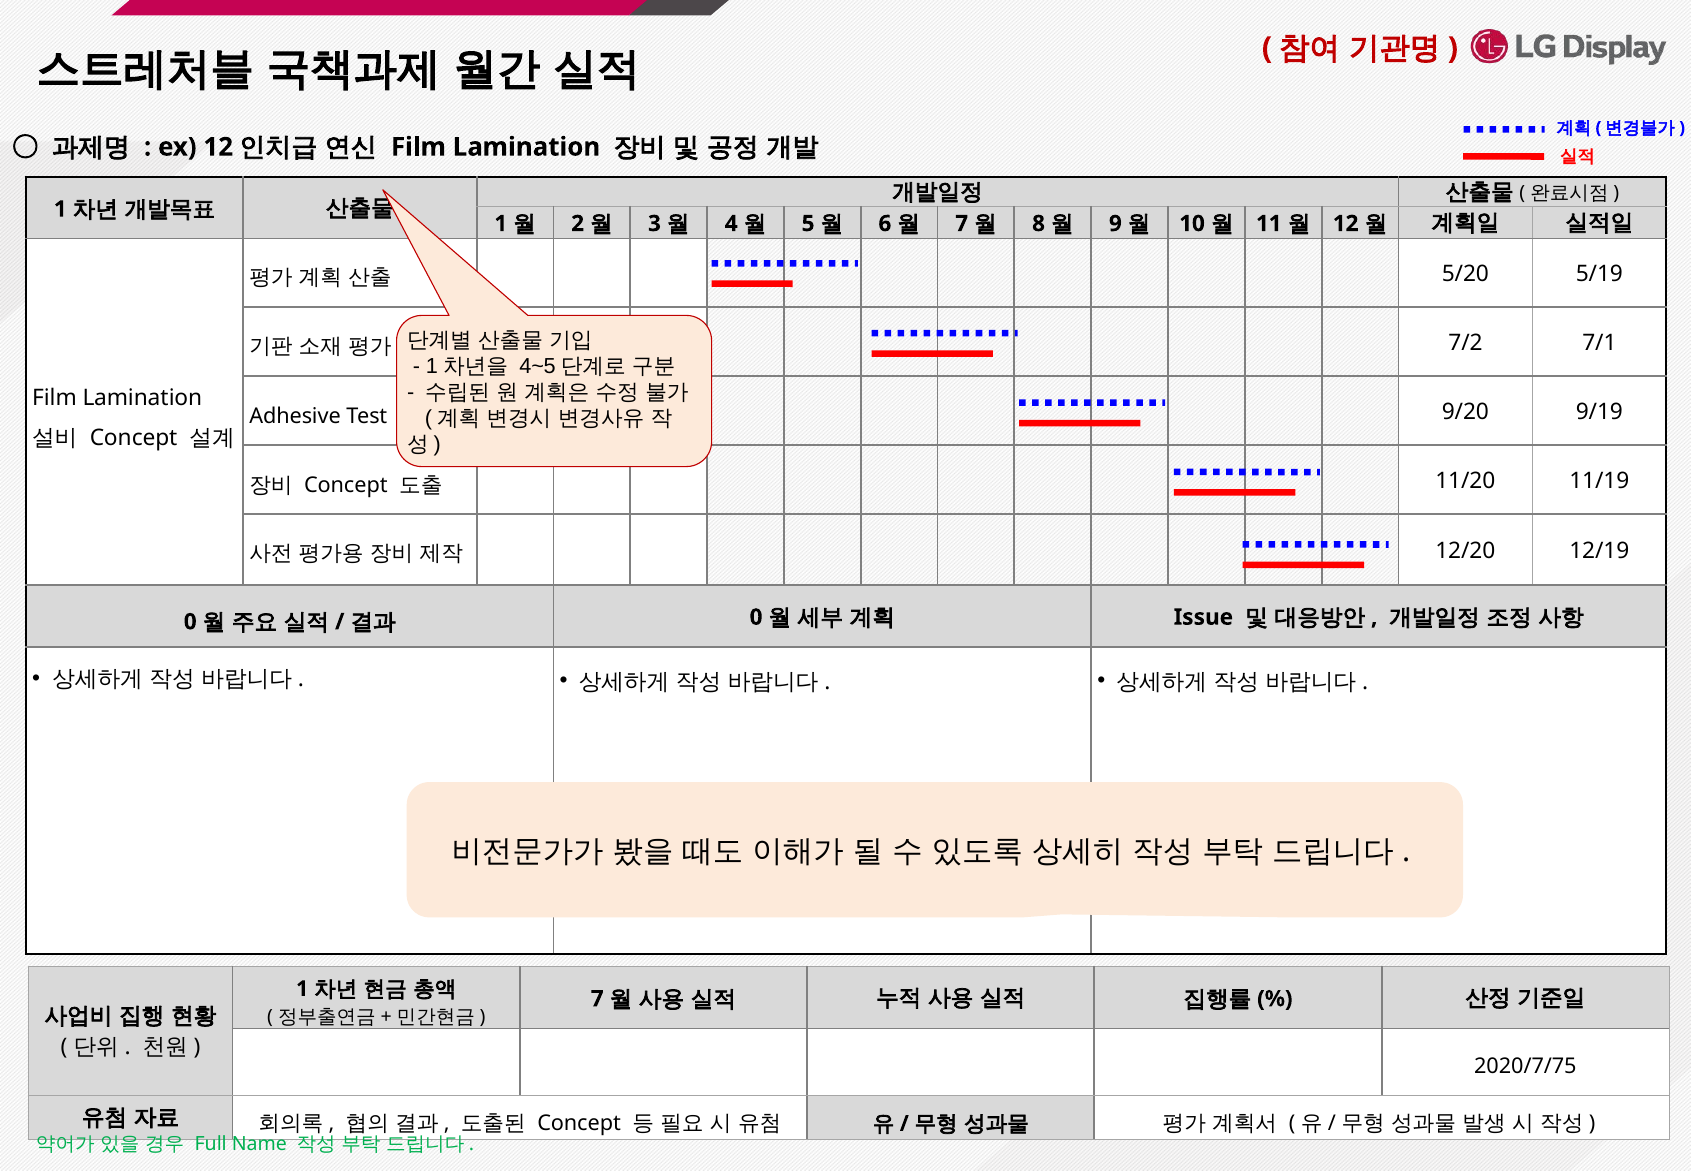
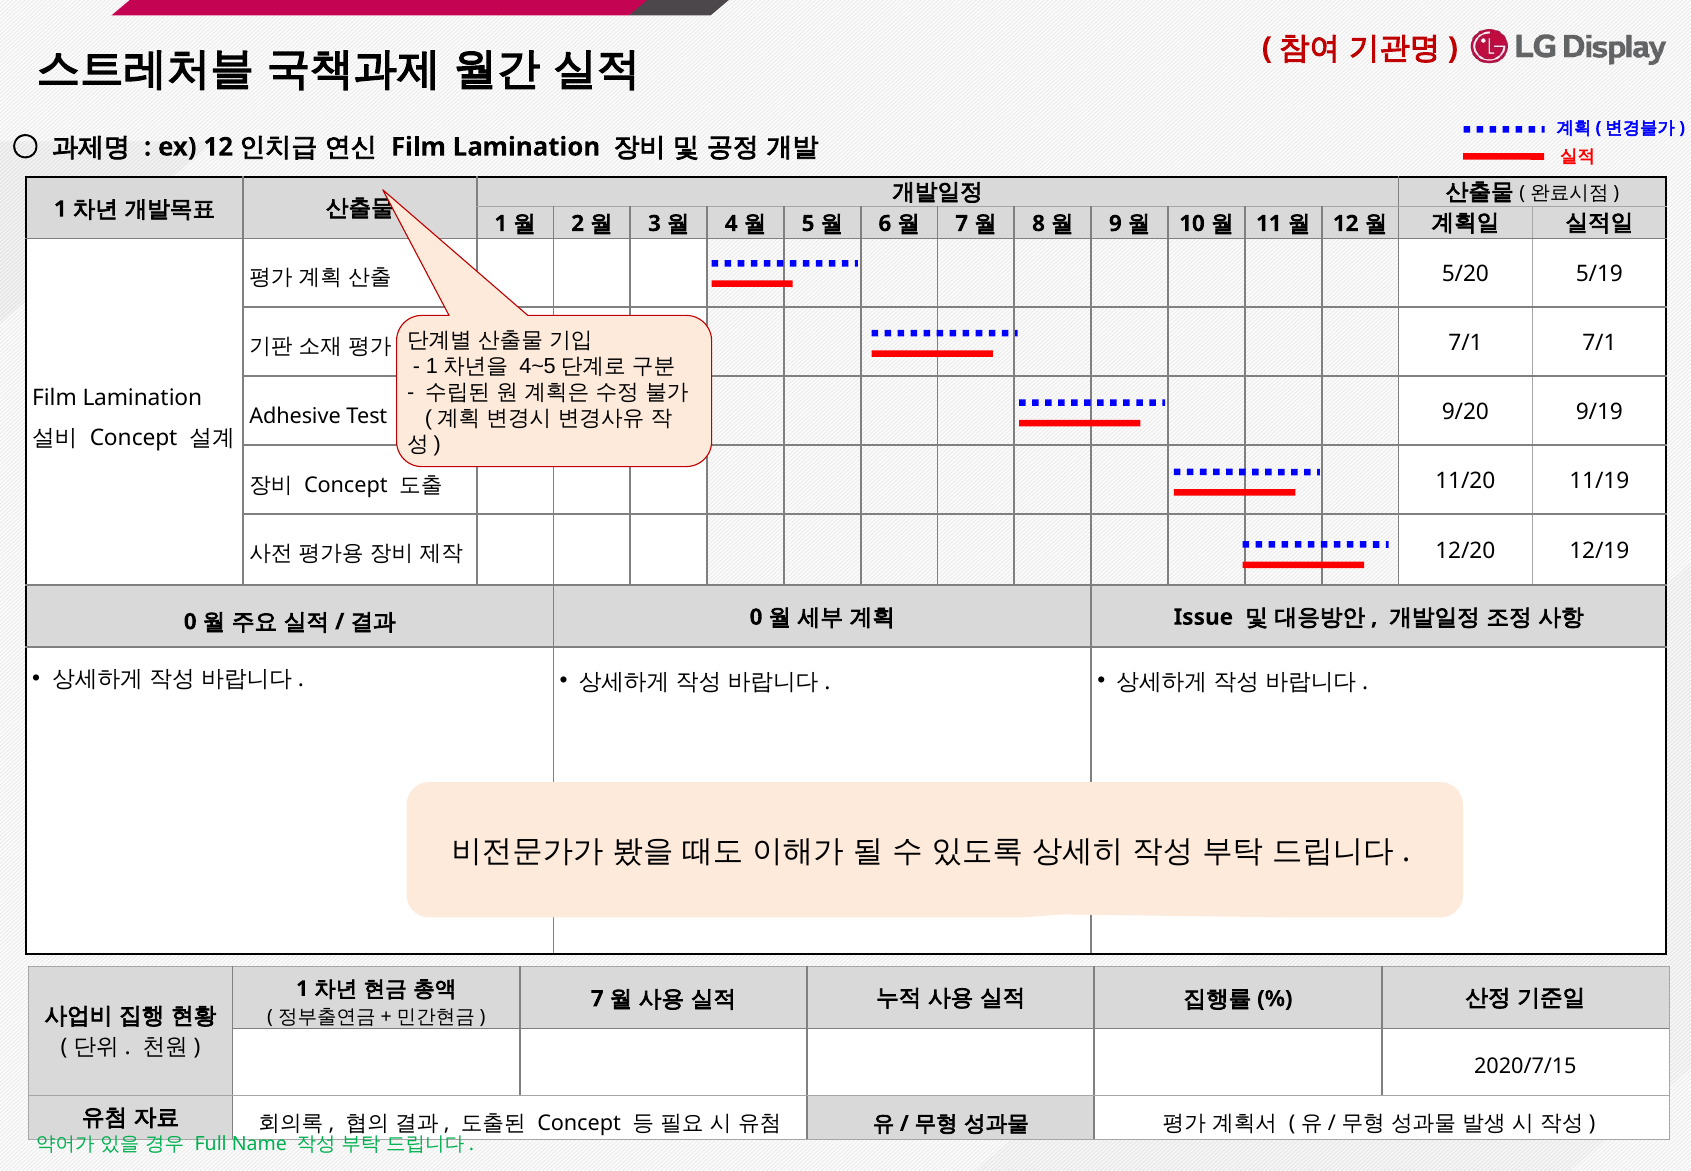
7/2: 7/2 -> 7/1 (1466, 343)
2020/7/75: 2020/7/75 -> 2020/7/15 (1525, 1066)
